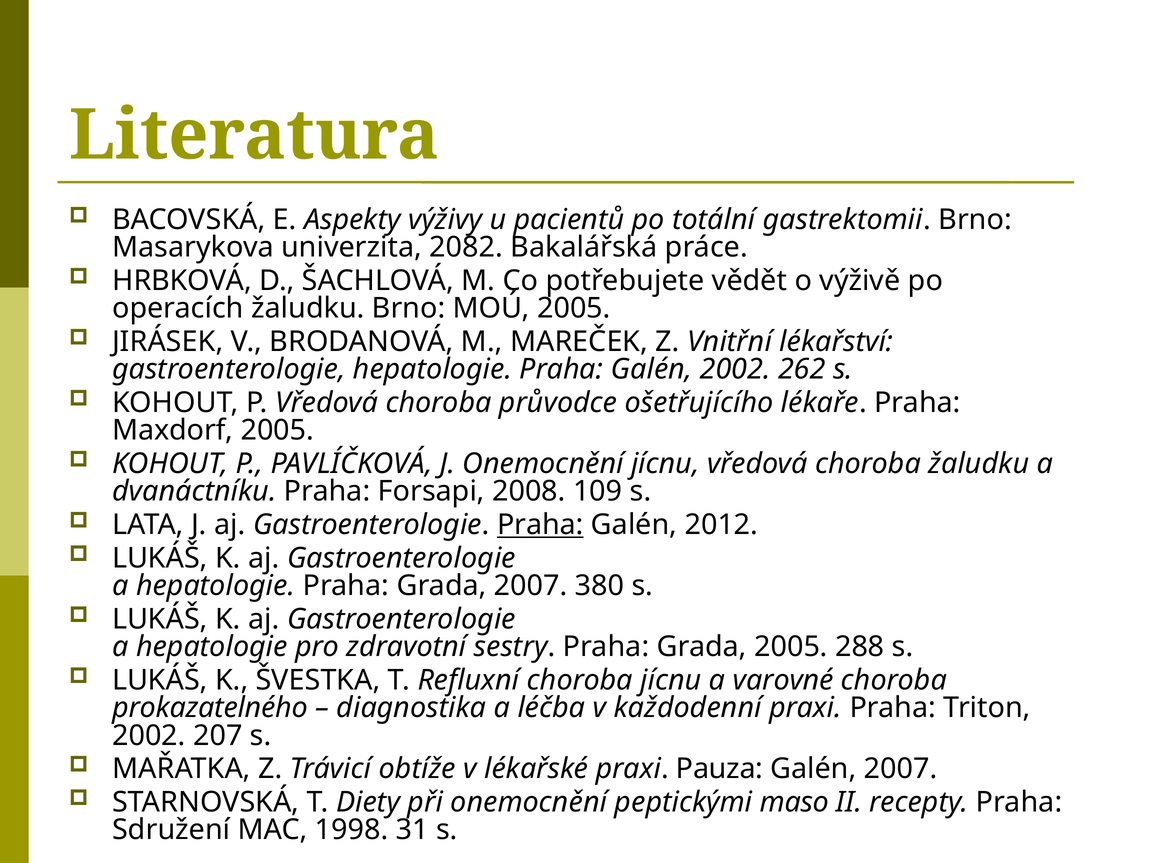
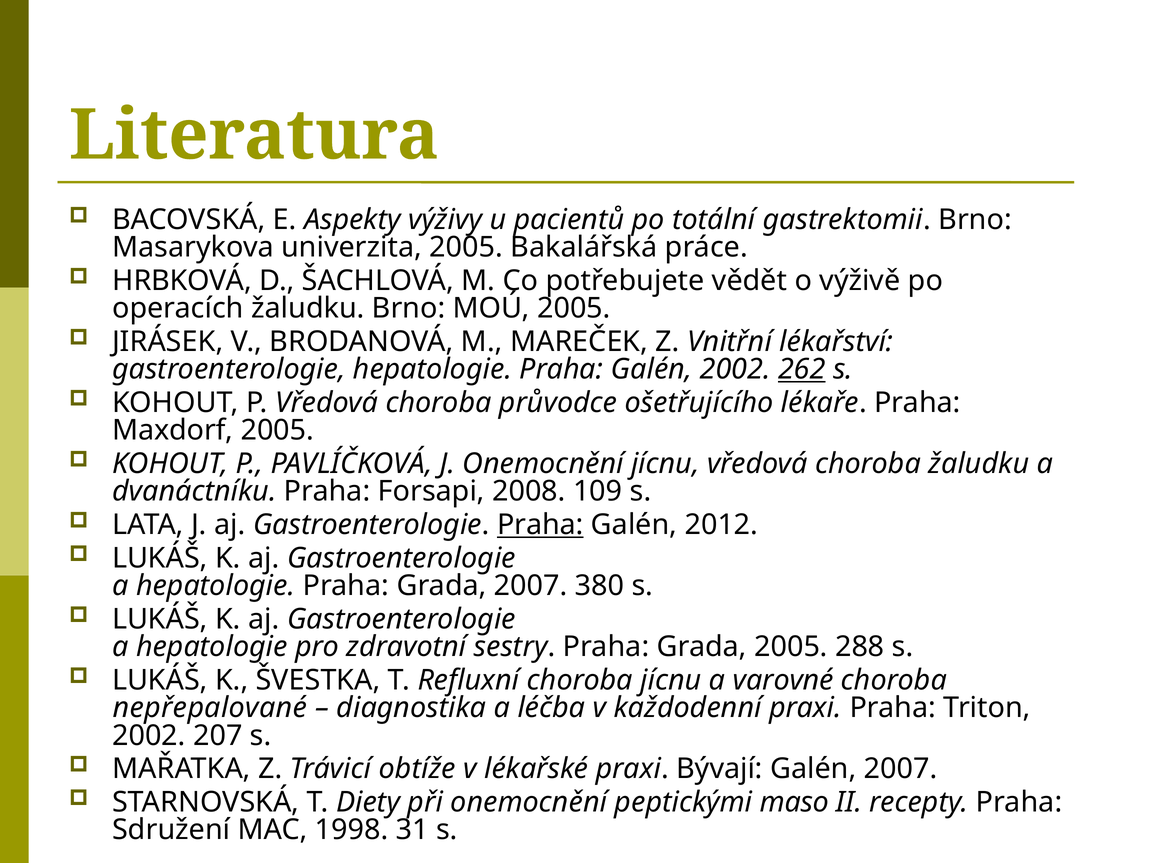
univerzita 2082: 2082 -> 2005 (466, 247)
262 underline: none -> present (802, 370)
prokazatelného: prokazatelného -> nepřepalované (210, 708)
Pauza: Pauza -> Bývají (719, 769)
